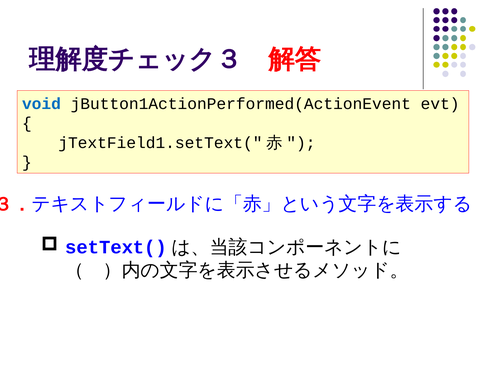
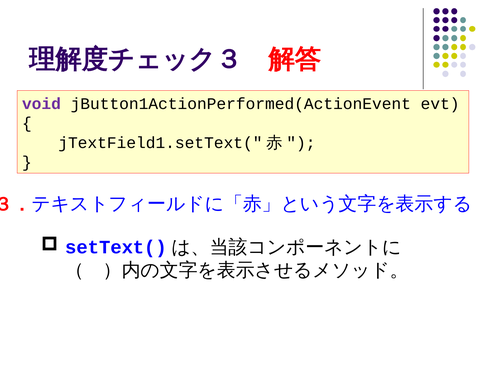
void colour: blue -> purple (41, 104)
